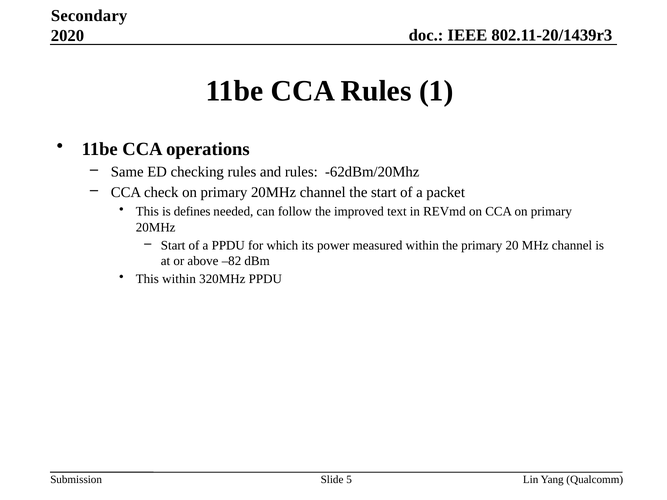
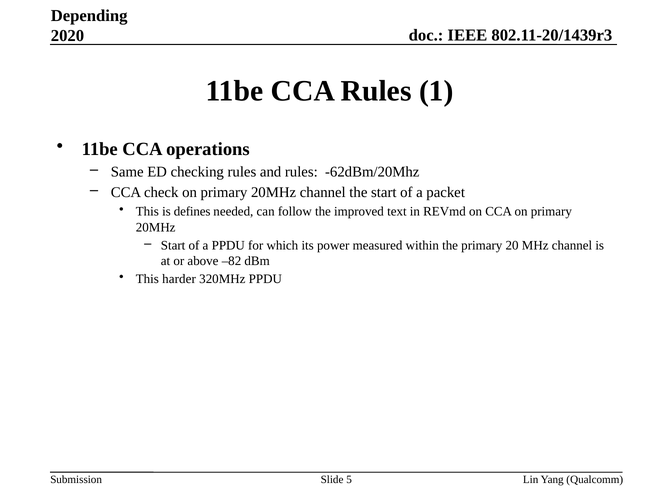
Secondary: Secondary -> Depending (89, 16)
This within: within -> harder (179, 279)
